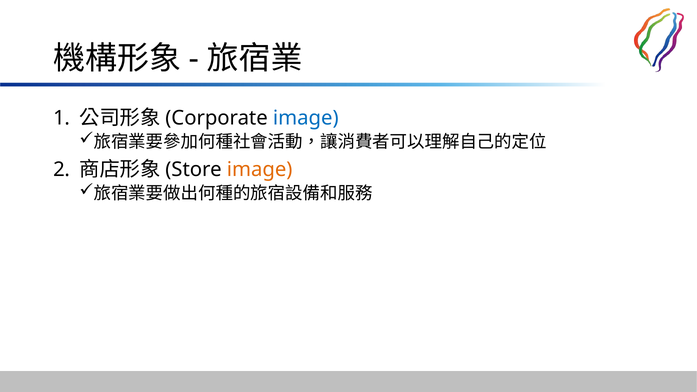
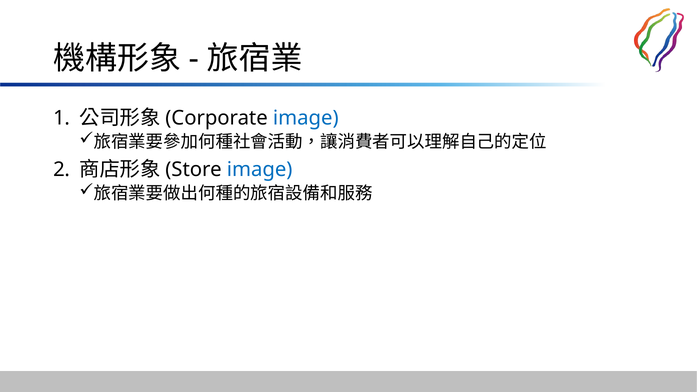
image colour: orange -> blue (260, 170)
